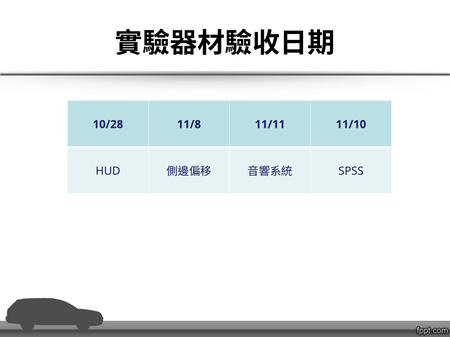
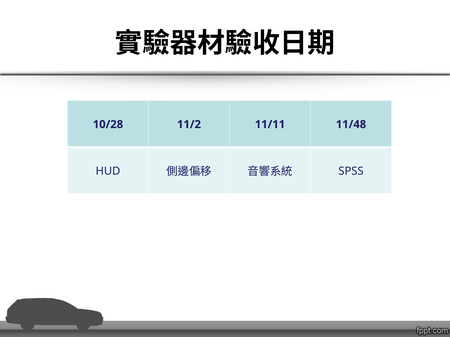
11/8: 11/8 -> 11/2 (189, 125)
11/10: 11/10 -> 11/48 (351, 125)
